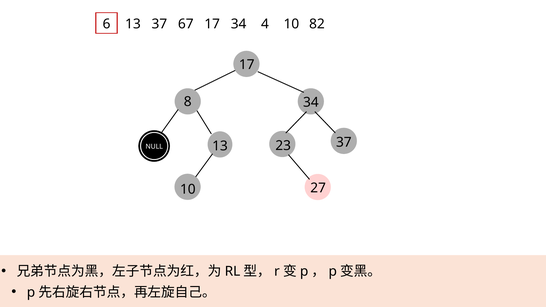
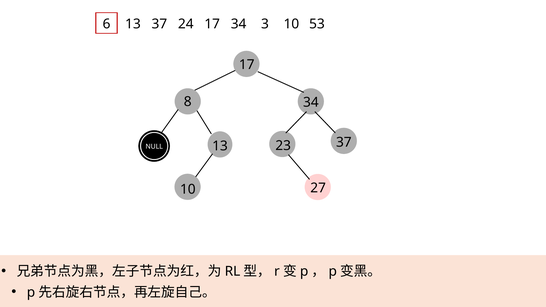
67: 67 -> 24 (186, 24)
4: 4 -> 3 (265, 24)
82: 82 -> 53 (317, 24)
